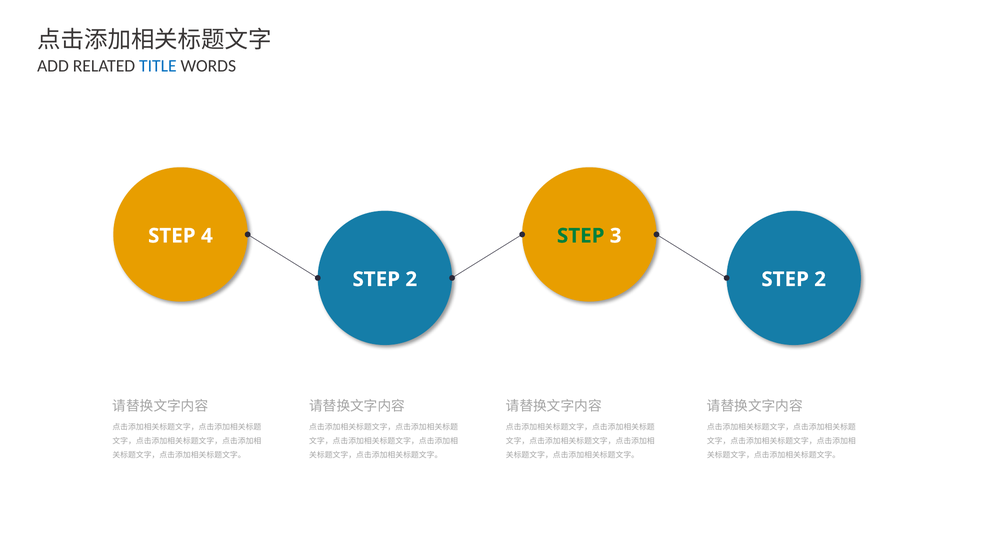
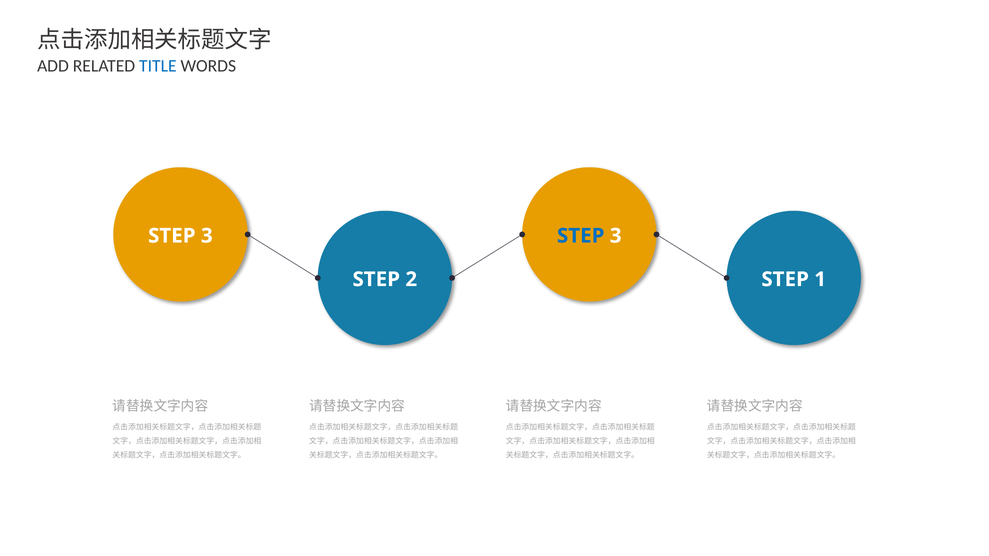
4: 4 -> 3 (207, 236)
STEP colour: green -> blue (581, 236)
2: 2 -> 1 (820, 279)
